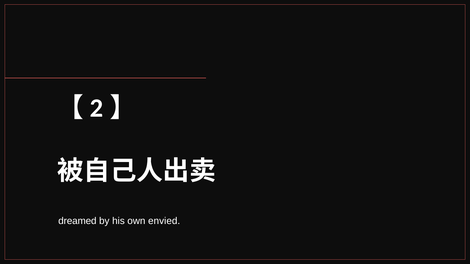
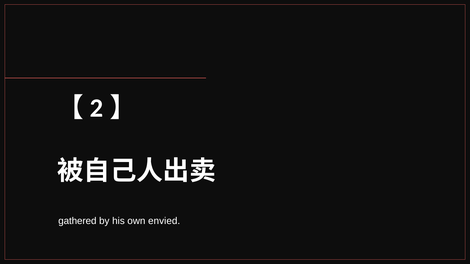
dreamed: dreamed -> gathered (77, 221)
